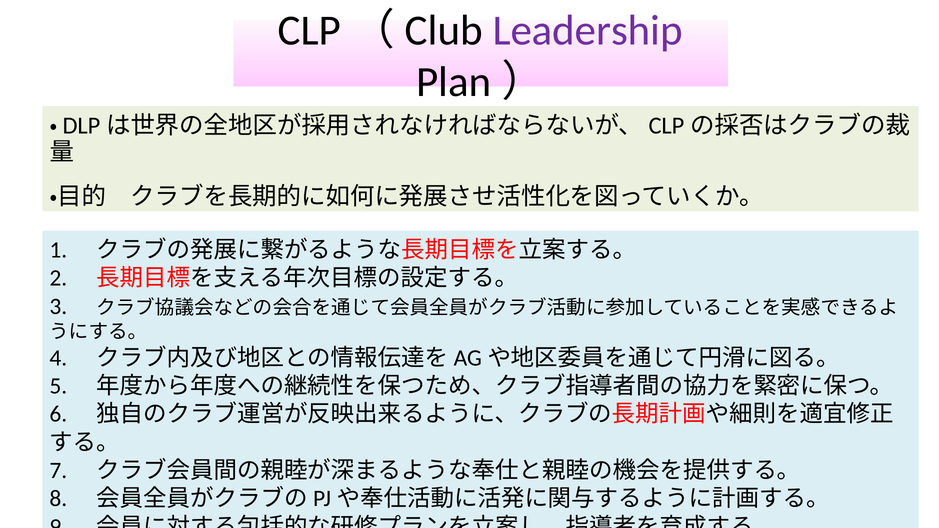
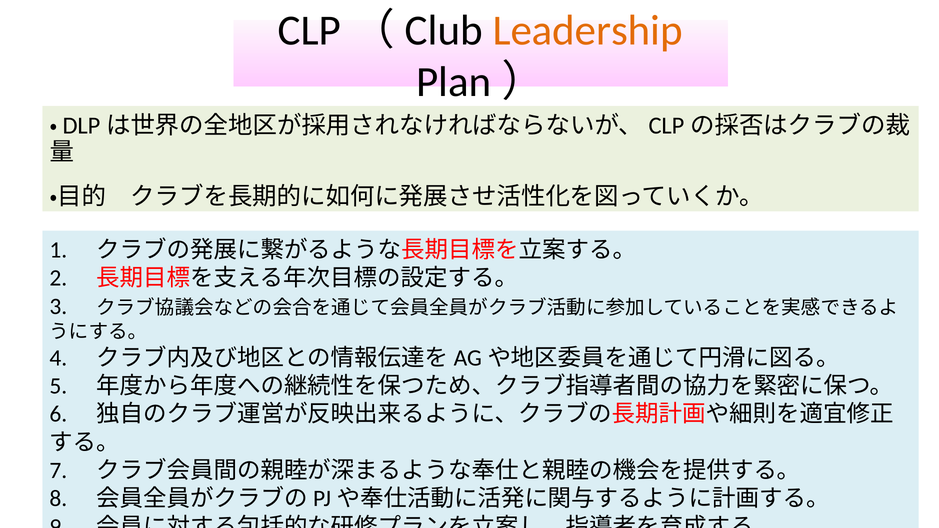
Leadership colour: purple -> orange (588, 31)
